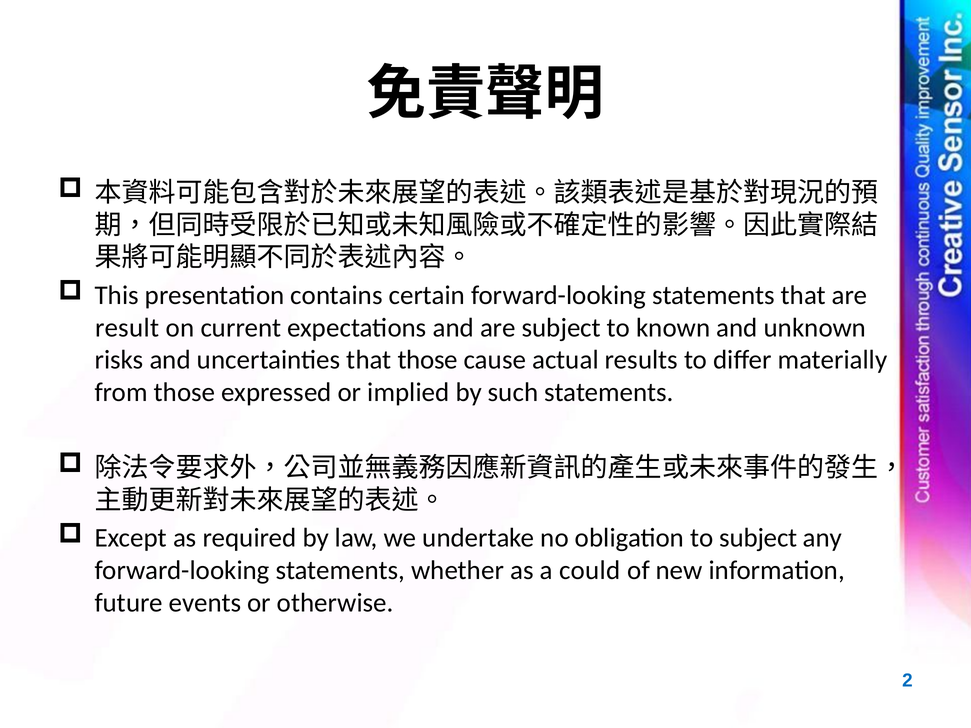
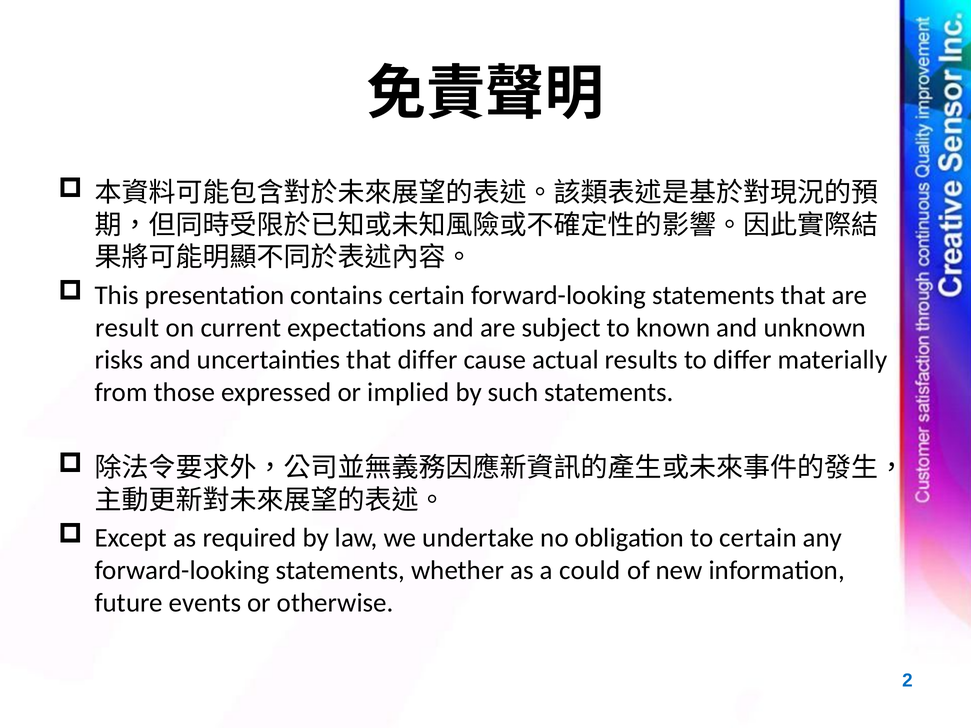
that those: those -> differ (428, 360)
to subject: subject -> certain (758, 538)
